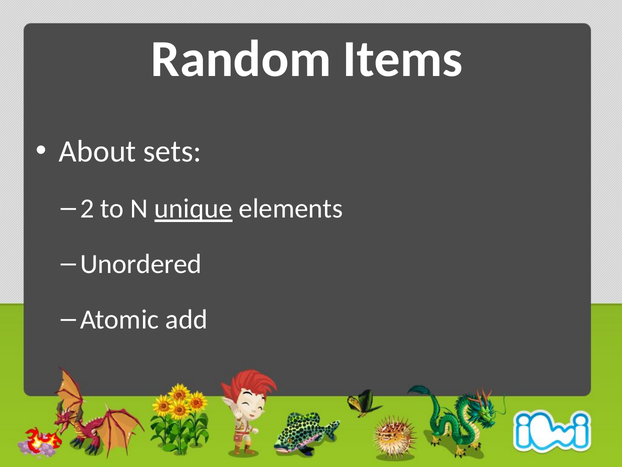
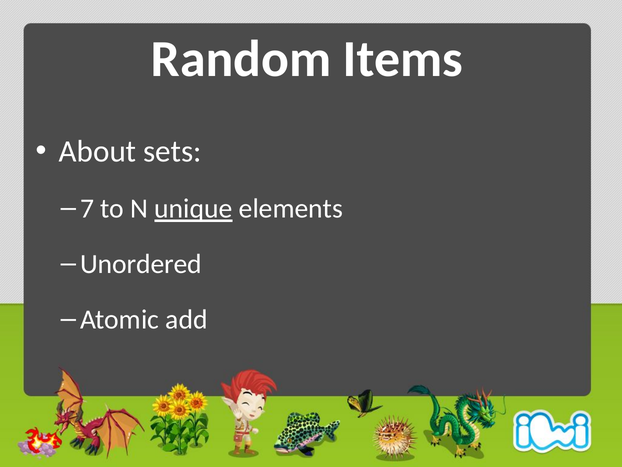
2: 2 -> 7 (87, 209)
